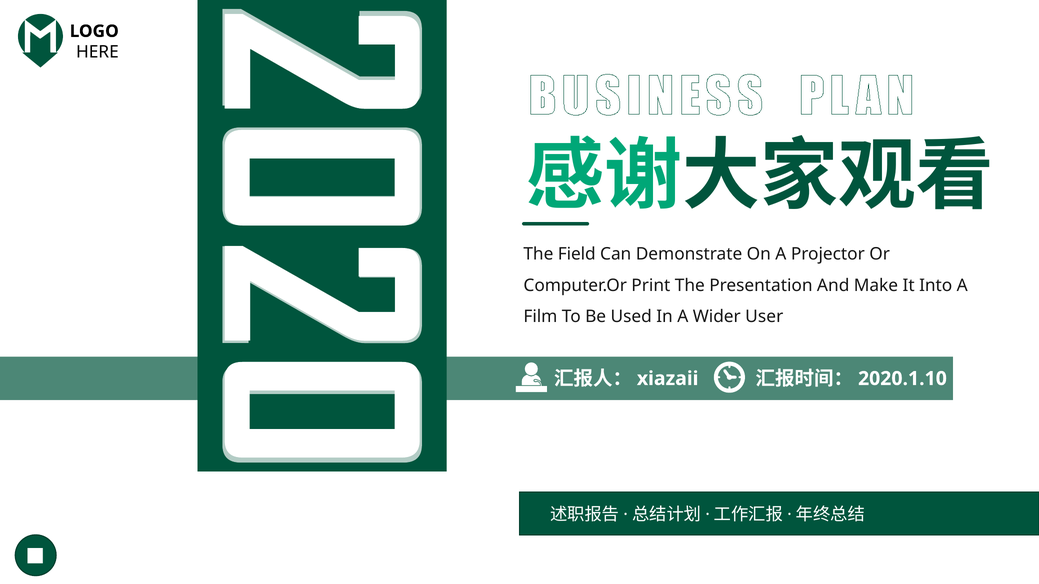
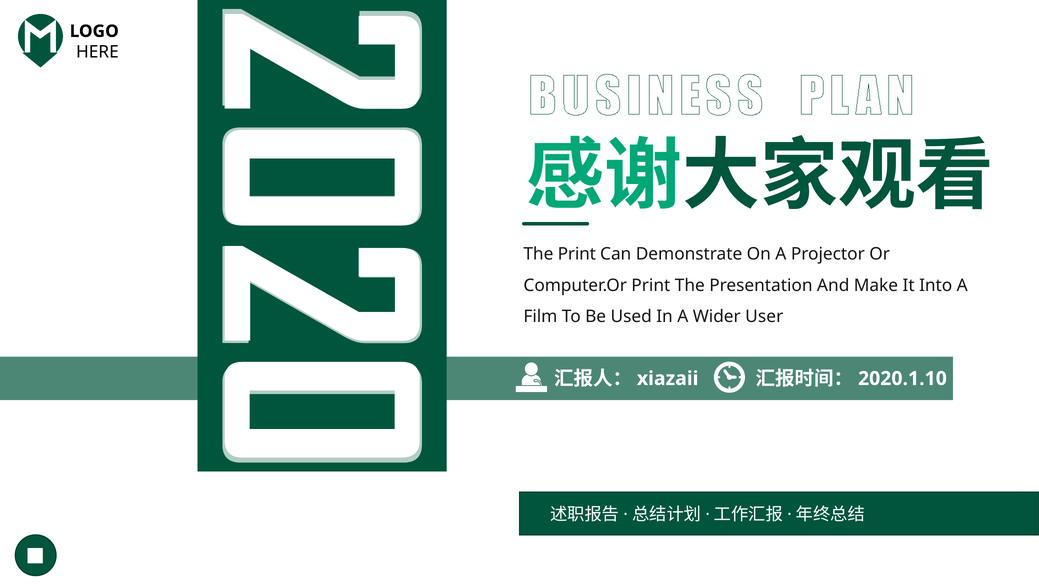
The Field: Field -> Print (577, 254)
